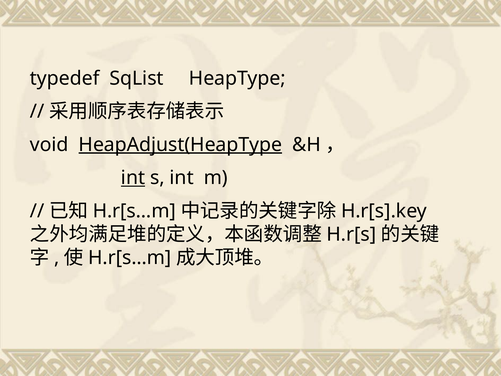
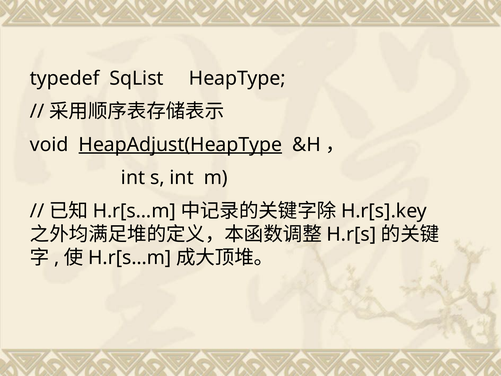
int underline: present -> none (133, 178)
